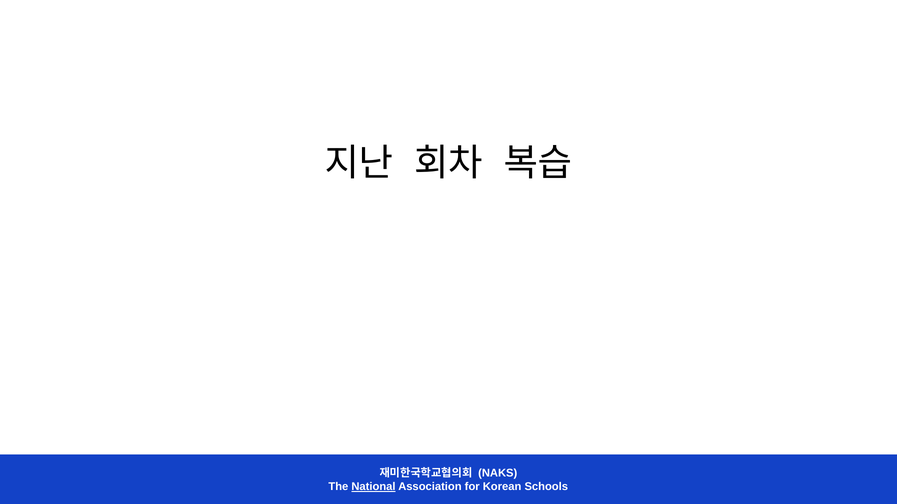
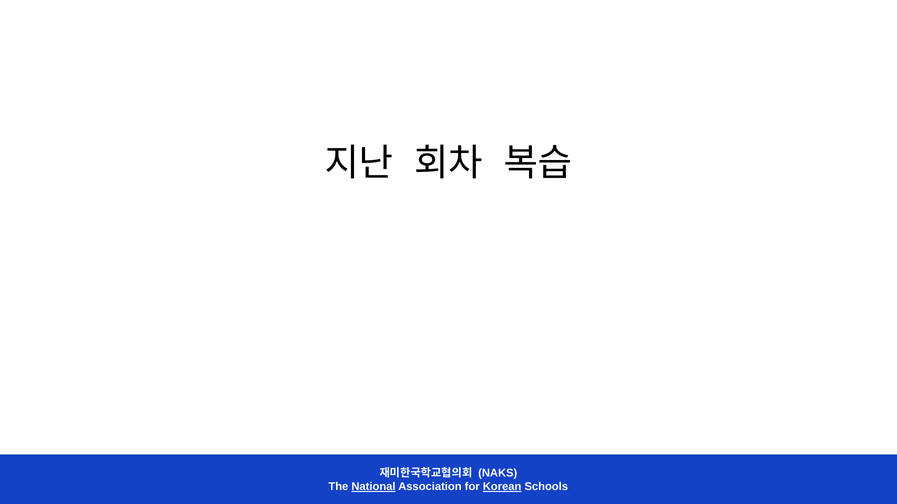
Korean underline: none -> present (502, 487)
